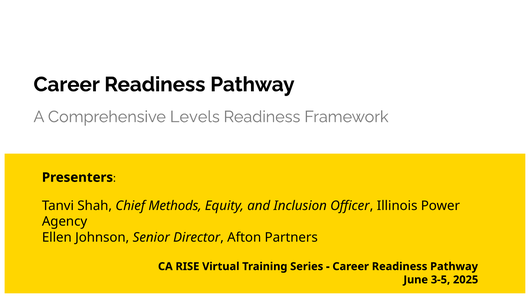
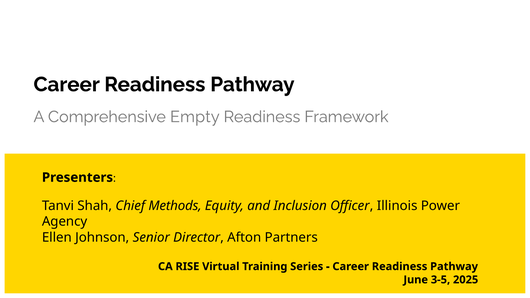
Levels: Levels -> Empty (195, 117)
